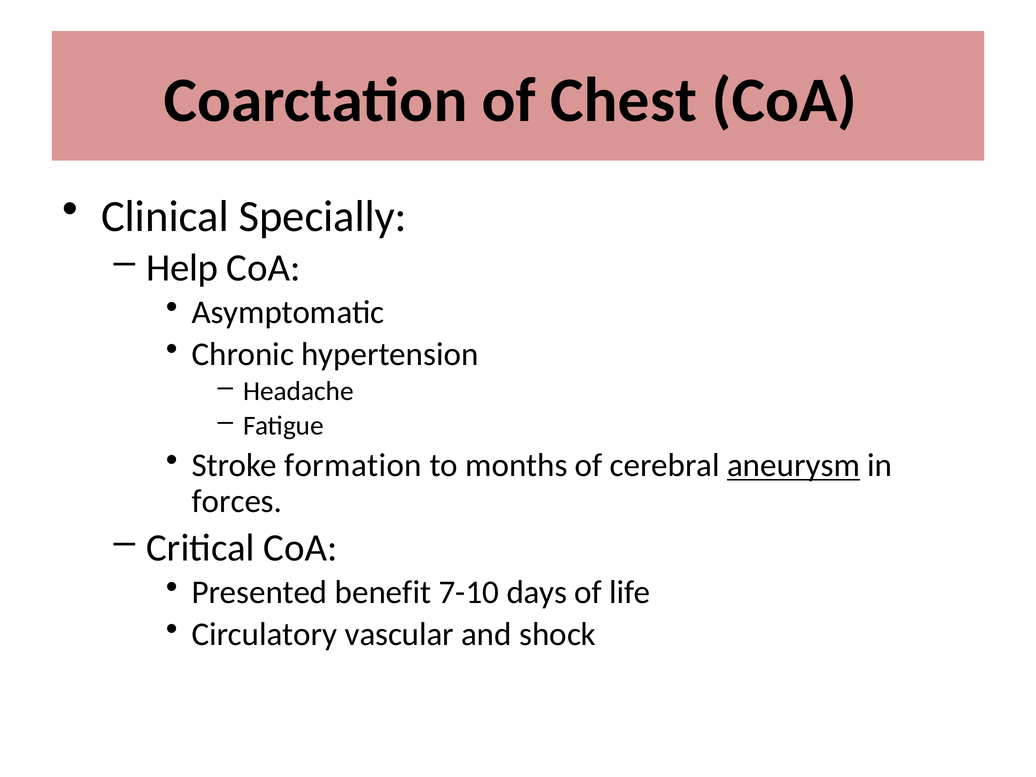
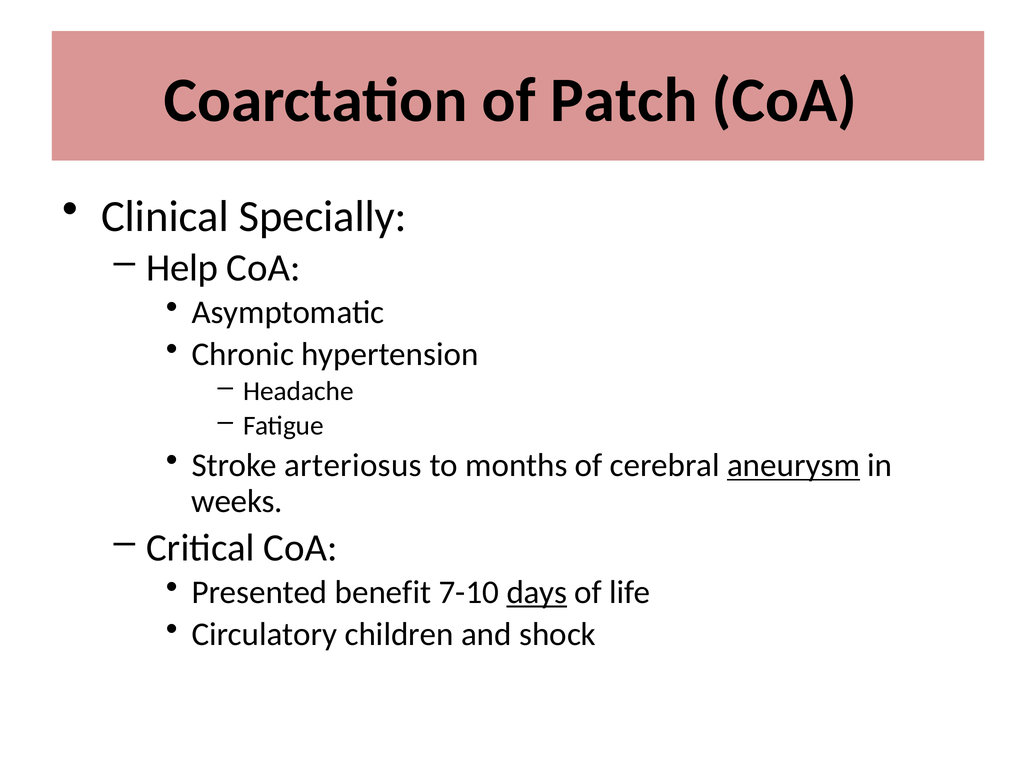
Chest: Chest -> Patch (624, 100)
formation: formation -> arteriosus (353, 466)
forces: forces -> weeks (237, 501)
days underline: none -> present (537, 592)
vascular: vascular -> children (399, 634)
